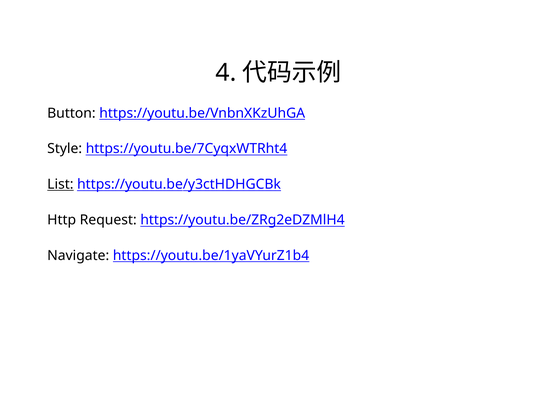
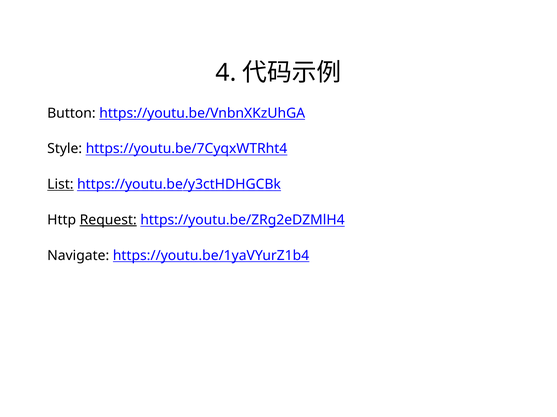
Request underline: none -> present (108, 220)
